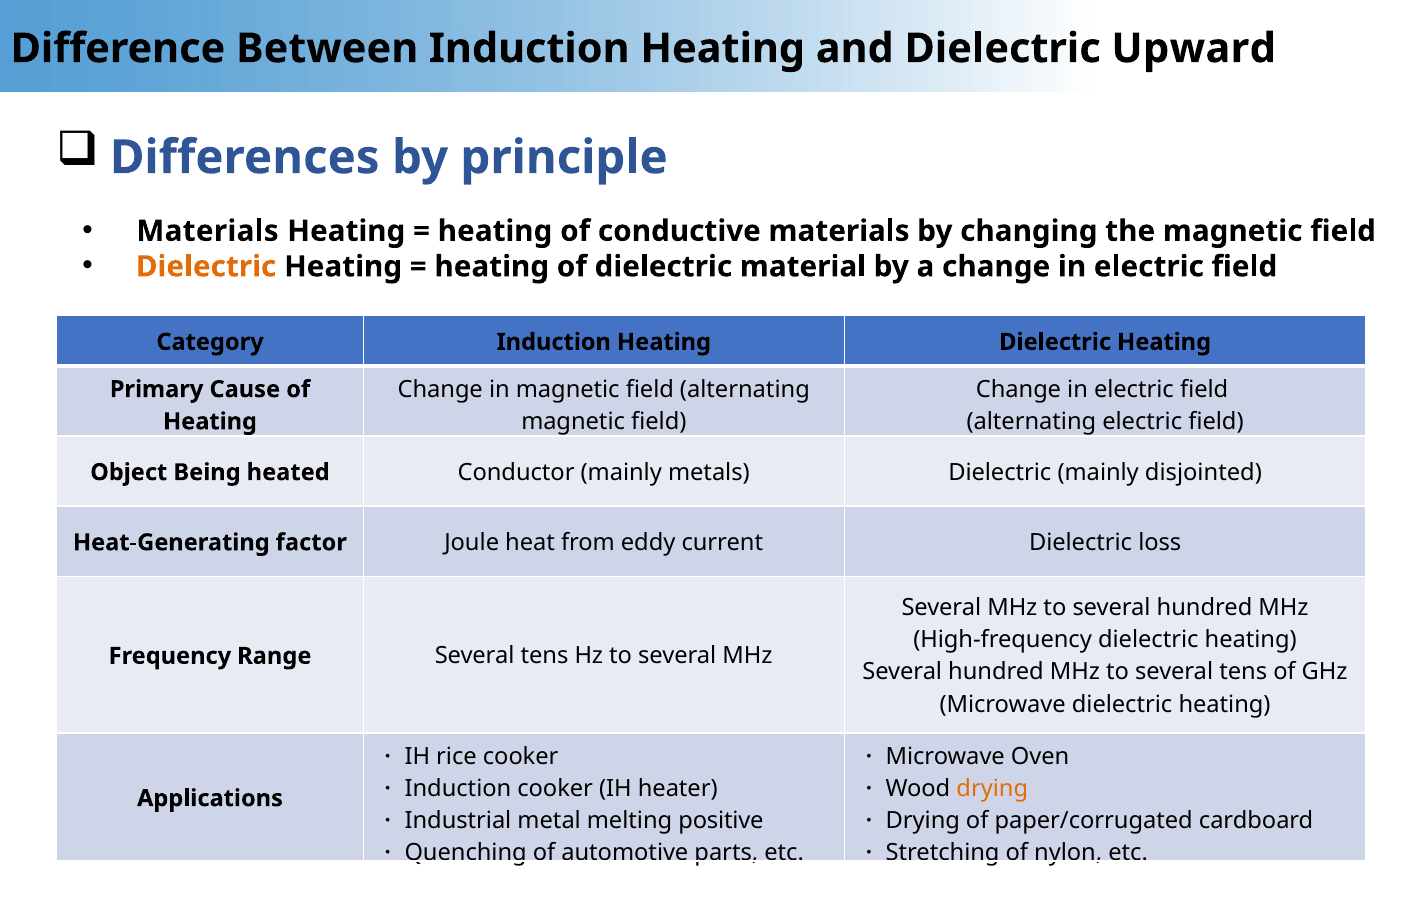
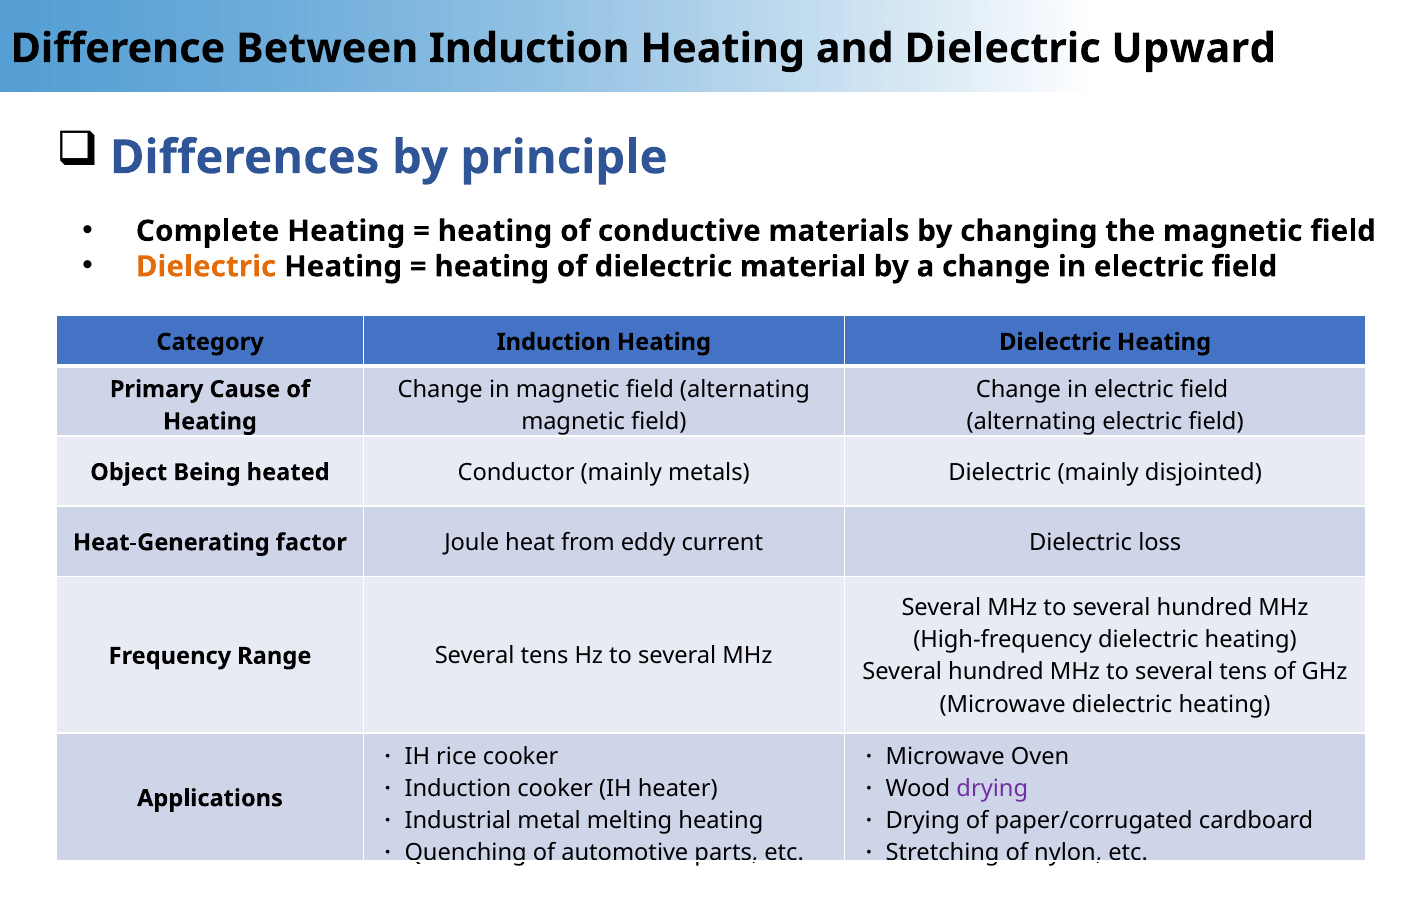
Materials: Materials -> Complete (208, 231)
drying colour: orange -> purple (992, 789)
melting positive: positive -> heating (721, 821)
